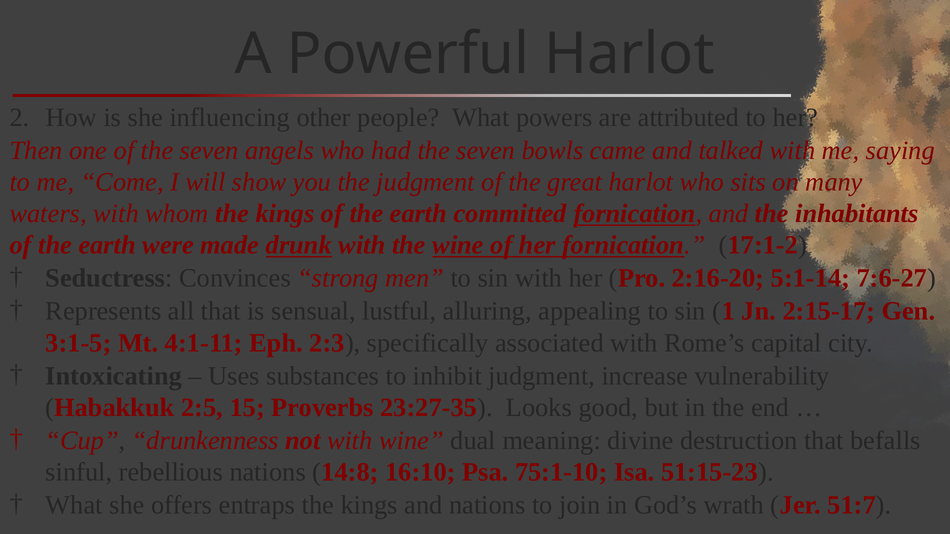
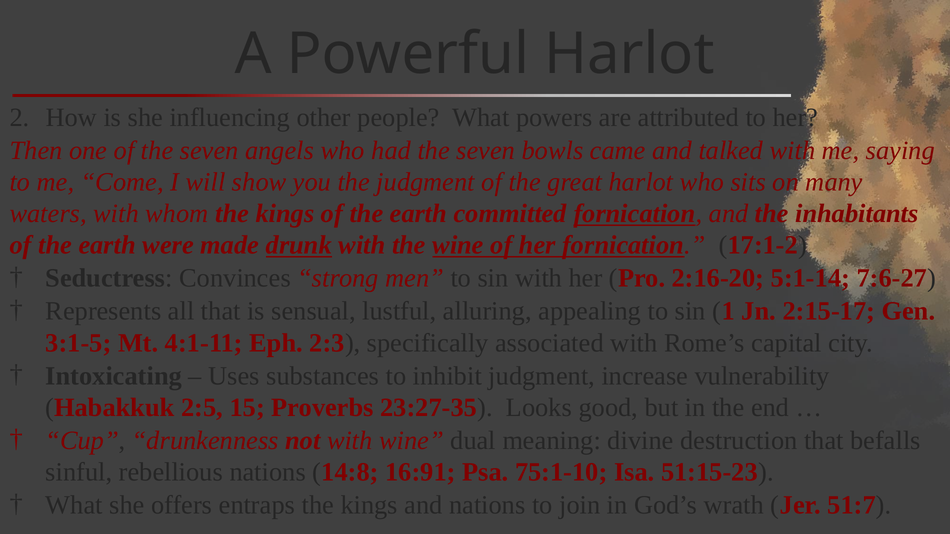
16:10: 16:10 -> 16:91 (420, 472)
